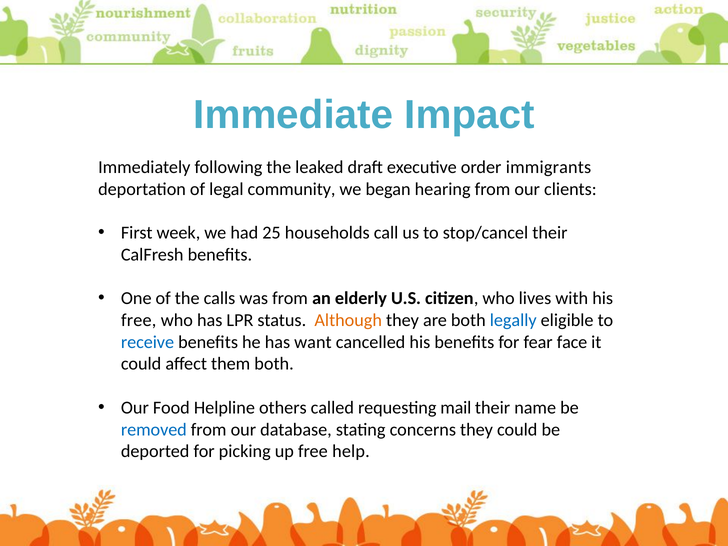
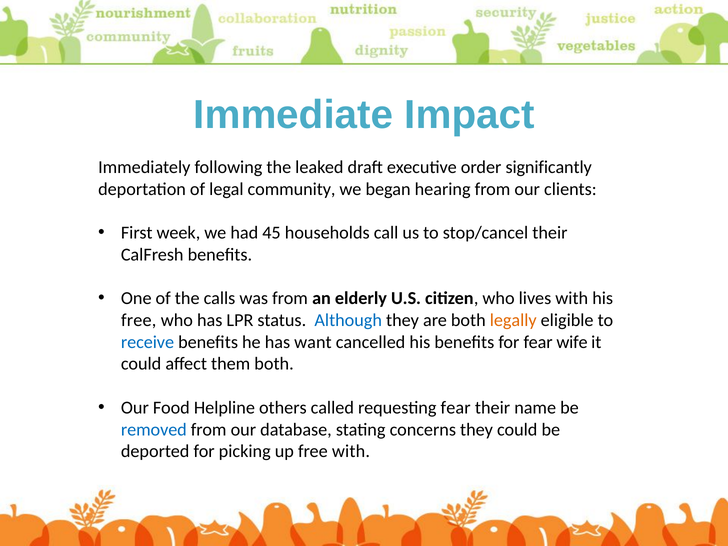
immigrants: immigrants -> significantly (549, 167)
25: 25 -> 45 (271, 233)
Although colour: orange -> blue (348, 320)
legally colour: blue -> orange (513, 320)
face: face -> wife (572, 342)
requesting mail: mail -> fear (456, 408)
free help: help -> with (351, 451)
